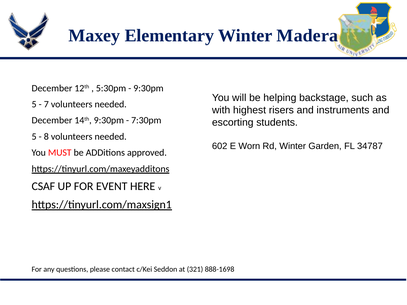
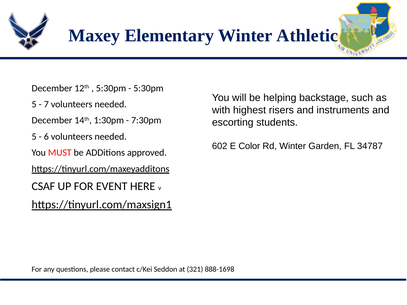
Madera: Madera -> Athletic (307, 36)
9:30pm: 9:30pm -> 5:30pm (148, 88)
14th 9:30pm: 9:30pm -> 1:30pm (109, 121)
8: 8 -> 6 (46, 137)
Worn: Worn -> Color (249, 146)
